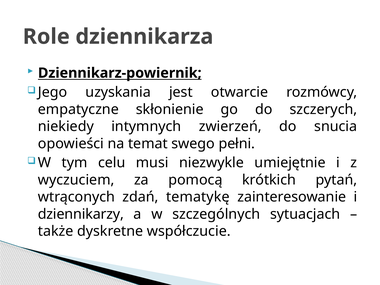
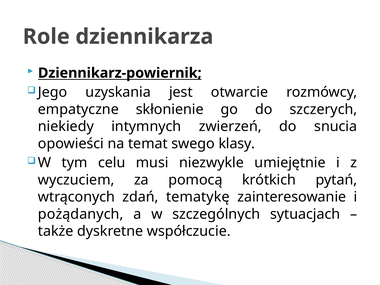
pełni: pełni -> klasy (237, 144)
dziennikarzy: dziennikarzy -> pożądanych (81, 214)
